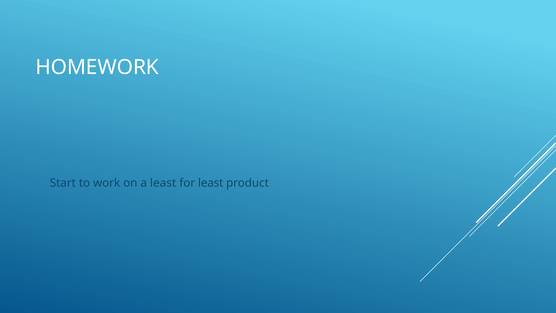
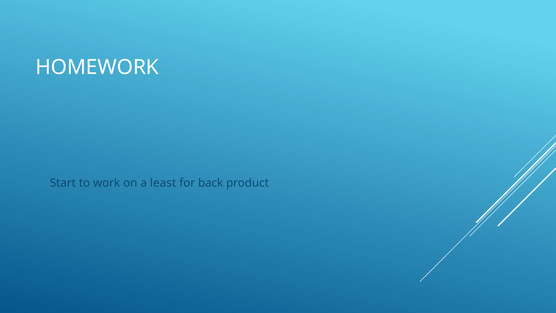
for least: least -> back (211, 183)
